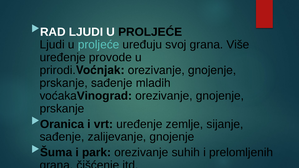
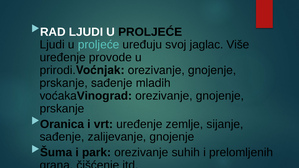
svoj grana: grana -> jaglac (207, 45)
